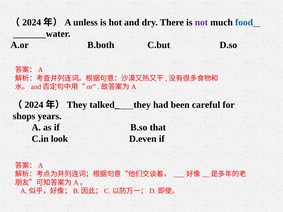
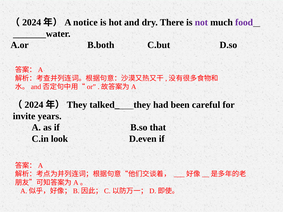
unless: unless -> notice (85, 22)
food colour: blue -> purple (244, 22)
shops: shops -> invite (24, 116)
